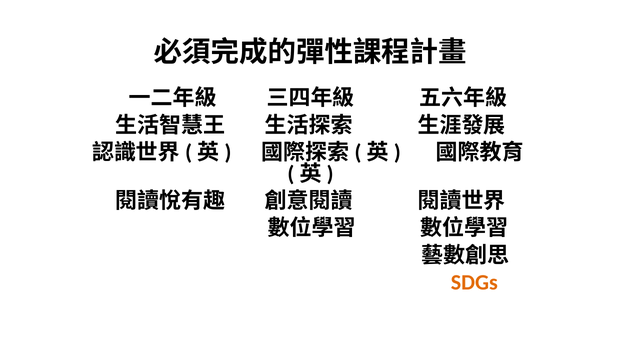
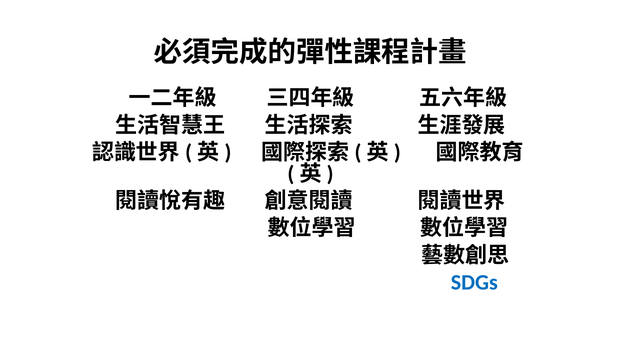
SDGs colour: orange -> blue (474, 283)
